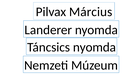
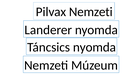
Pilvax Március: Március -> Nemzeti (91, 12)
